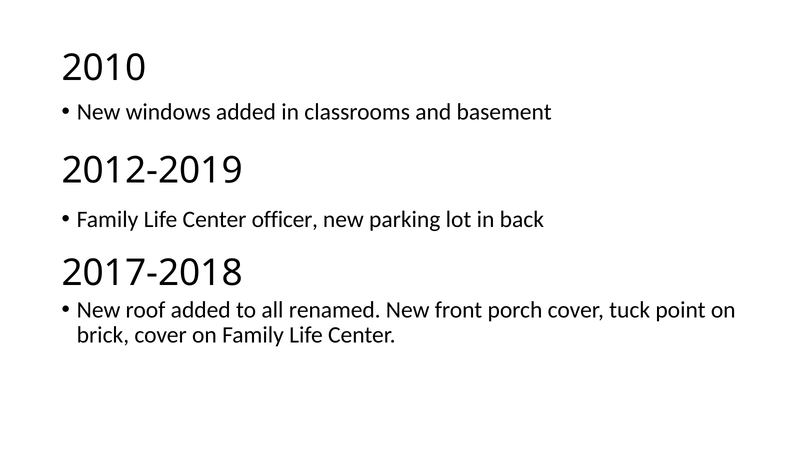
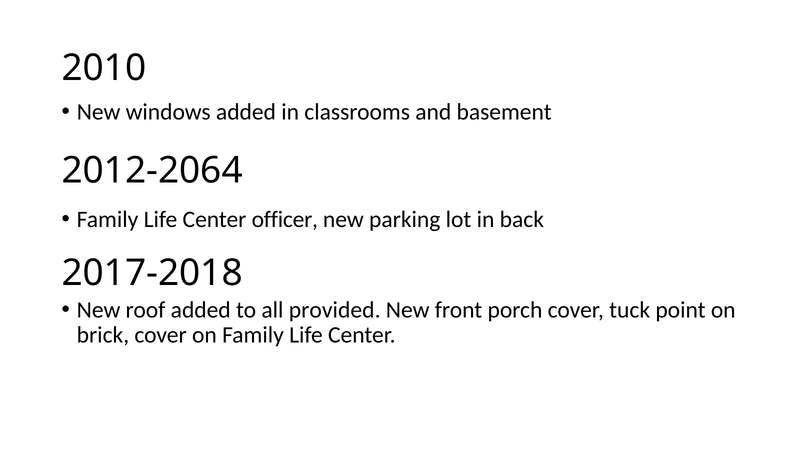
2012-2019: 2012-2019 -> 2012-2064 (152, 171)
renamed: renamed -> provided (335, 310)
